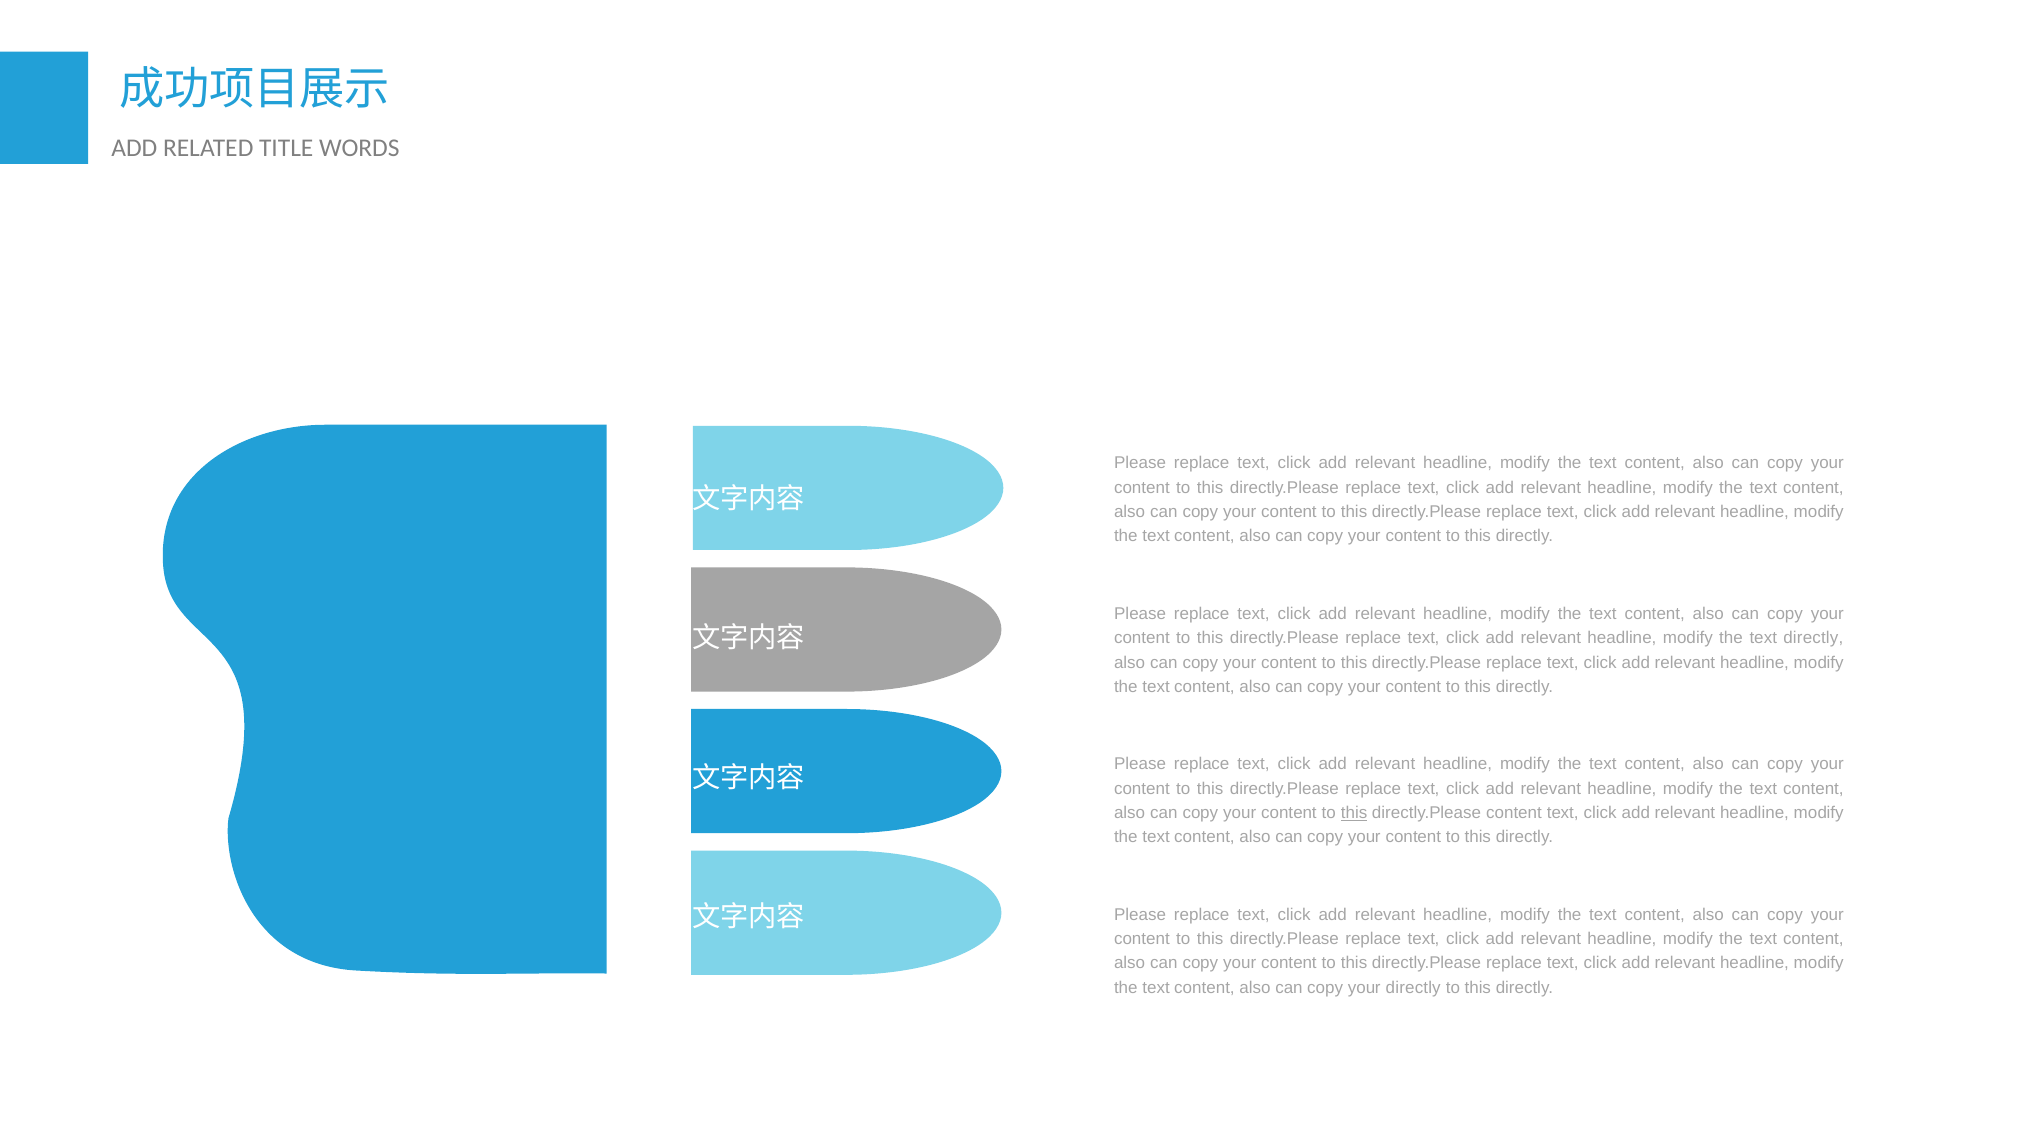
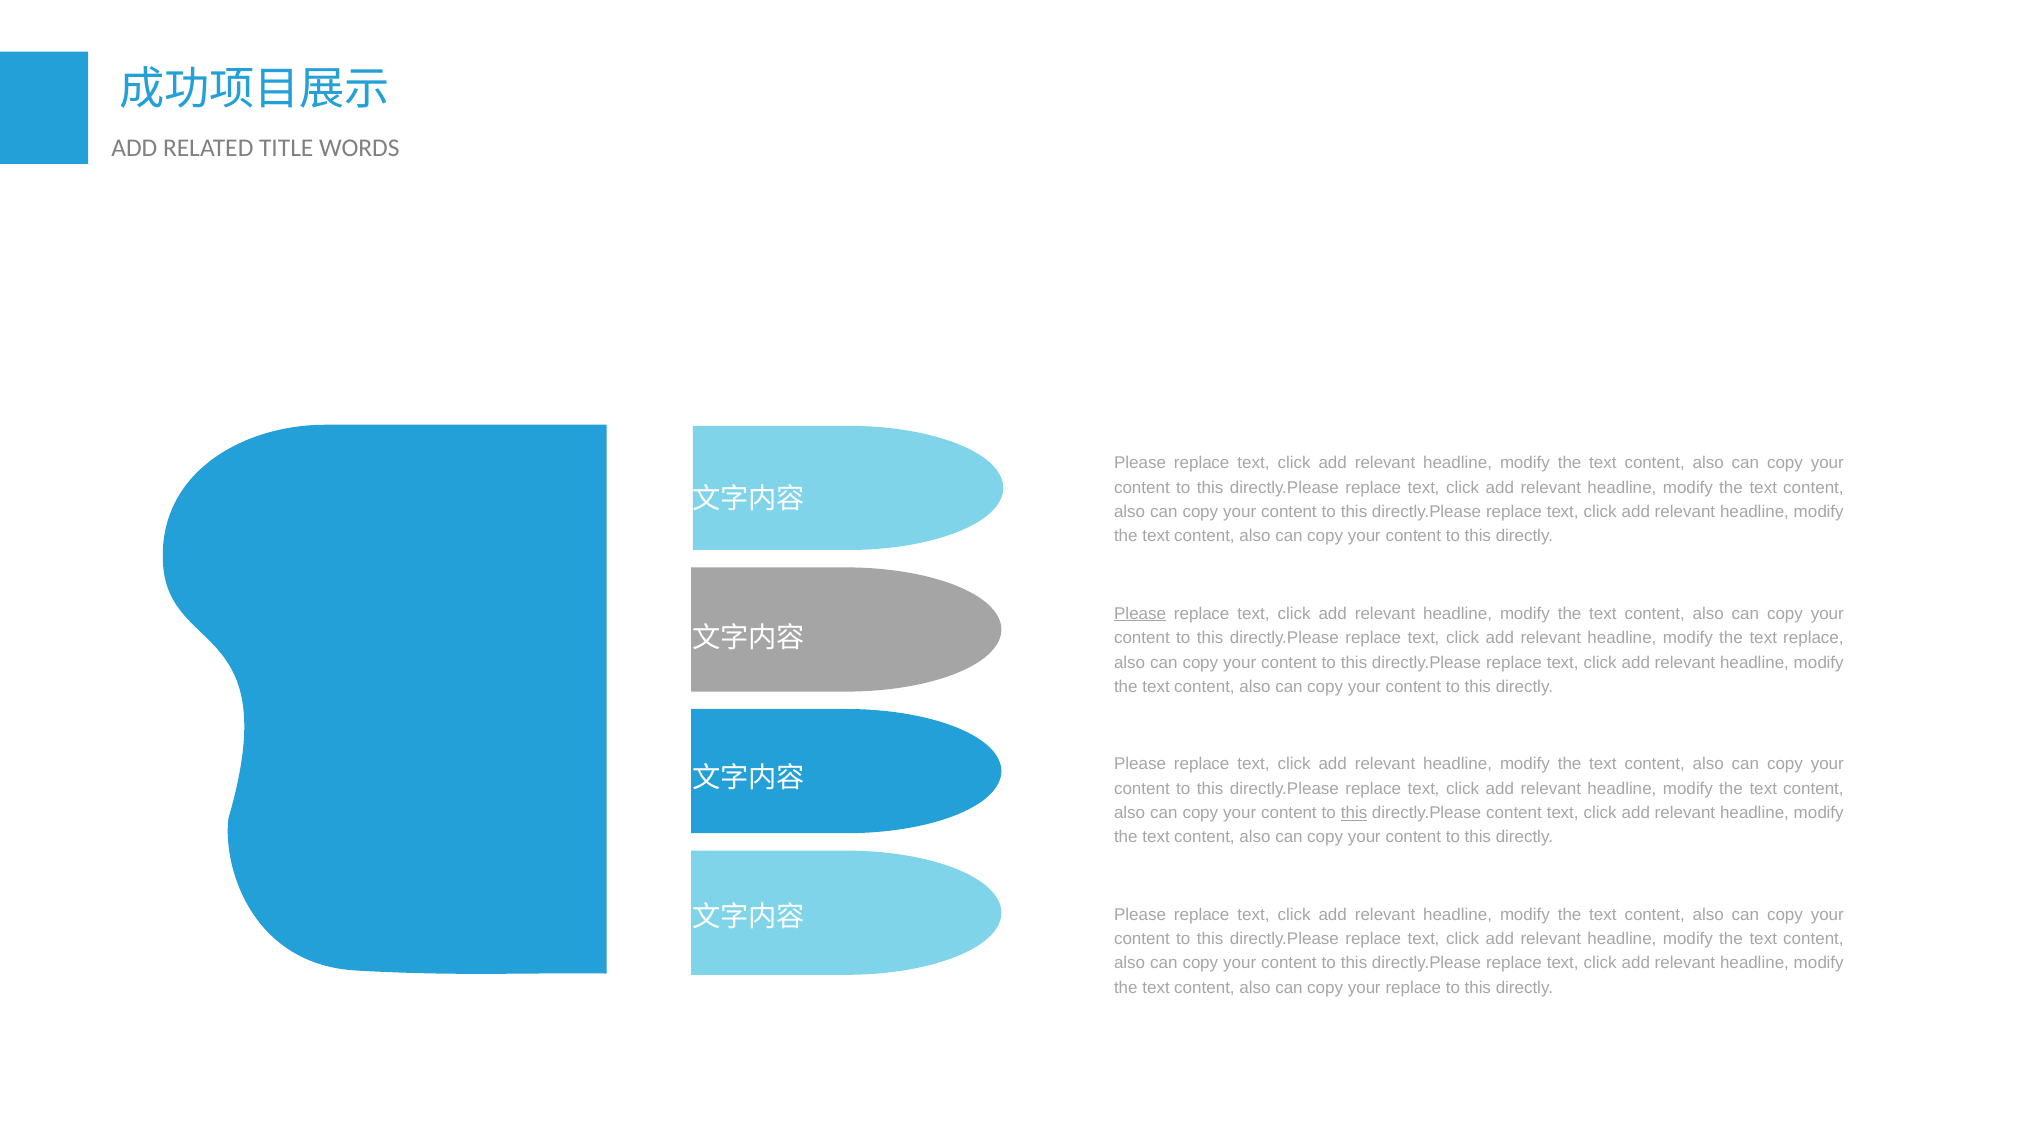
Please underline: none -> present (1140, 613)
text directly: directly -> replace (1813, 638)
your directly: directly -> replace (1413, 987)
